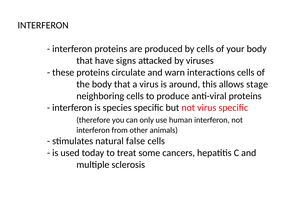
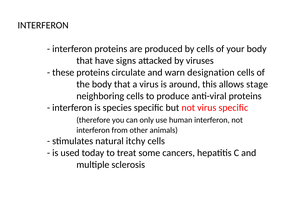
interactions: interactions -> designation (211, 72)
false: false -> itchy (136, 141)
